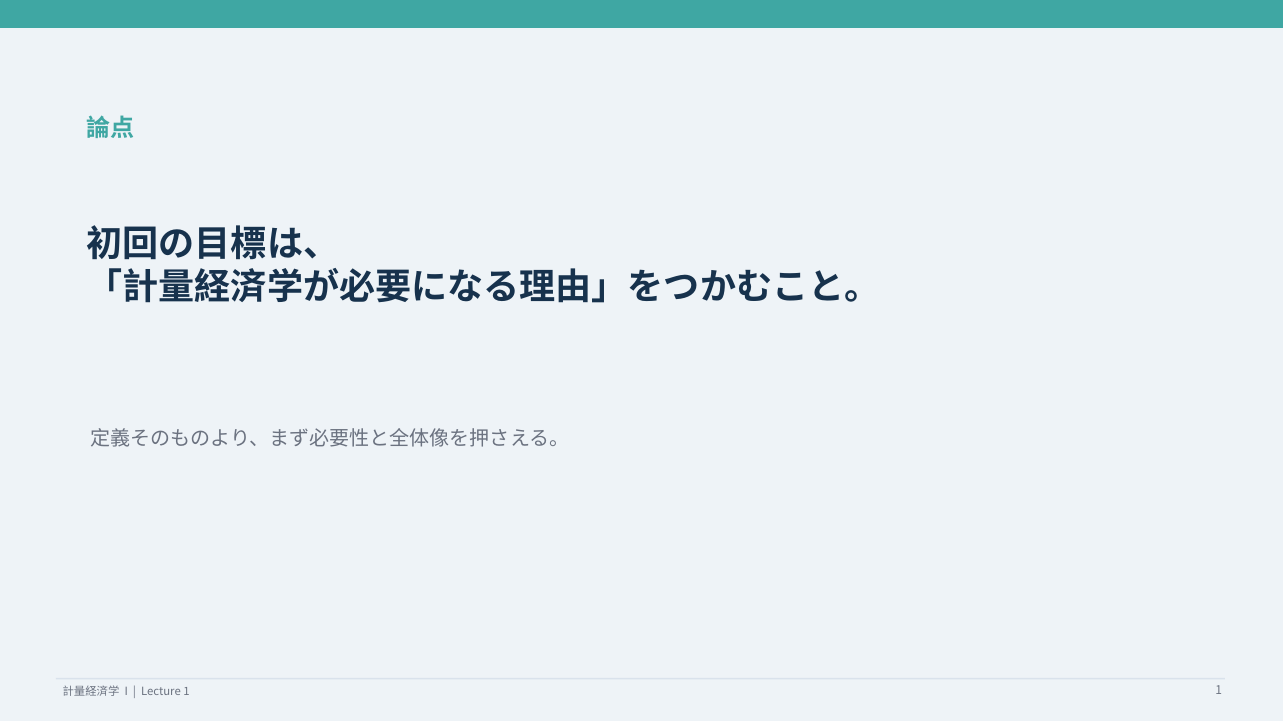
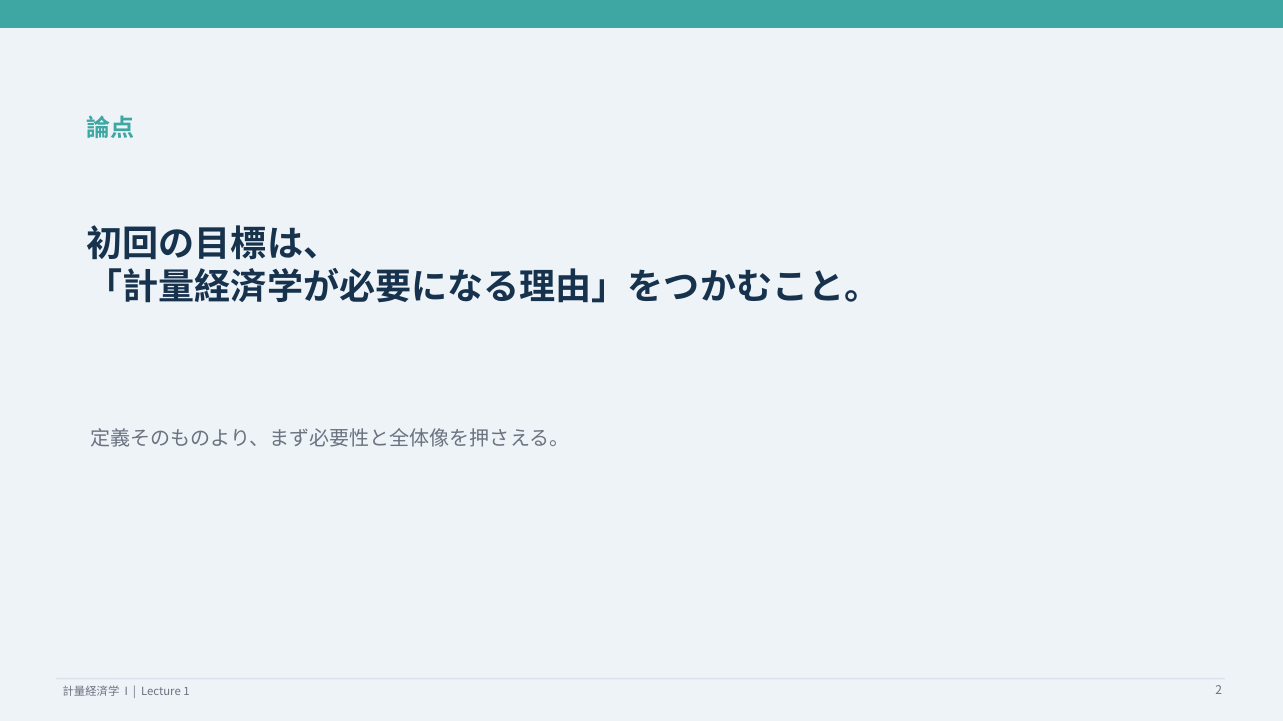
1 1: 1 -> 2 (1219, 691)
